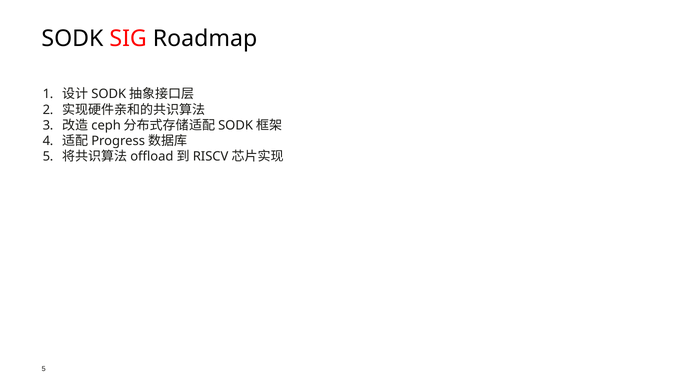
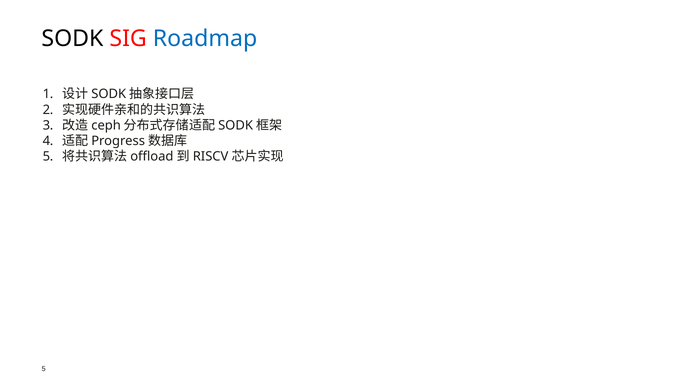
Roadmap colour: black -> blue (205, 38)
